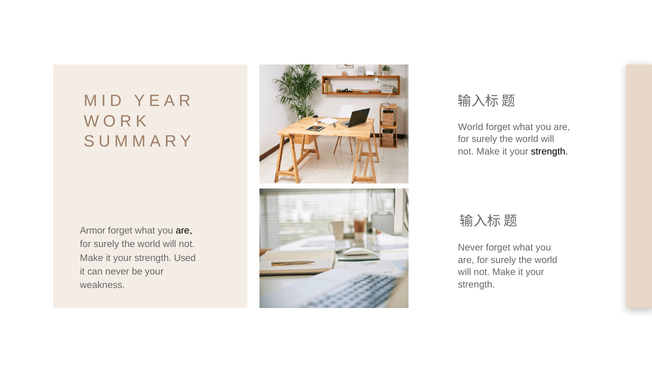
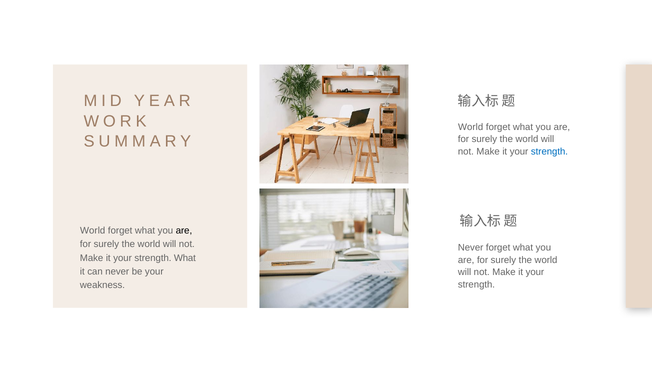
strength colour: black -> blue (549, 151)
Armor: Armor -> World (93, 231)
strength Used: Used -> What (185, 258)
